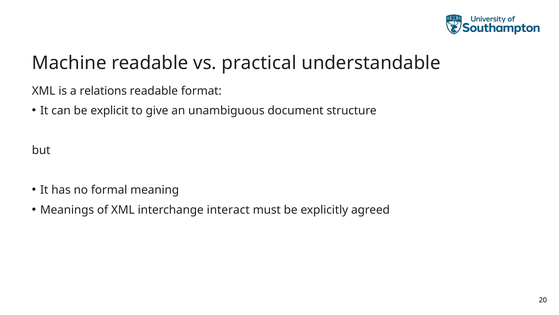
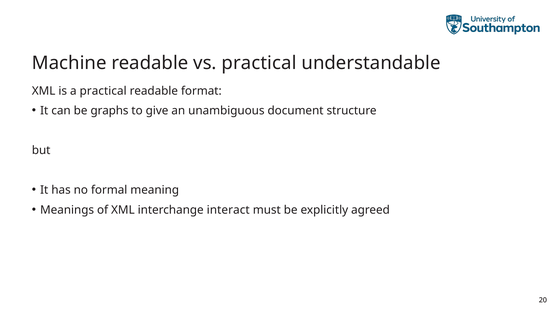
a relations: relations -> practical (103, 91)
explicit: explicit -> graphs (109, 111)
